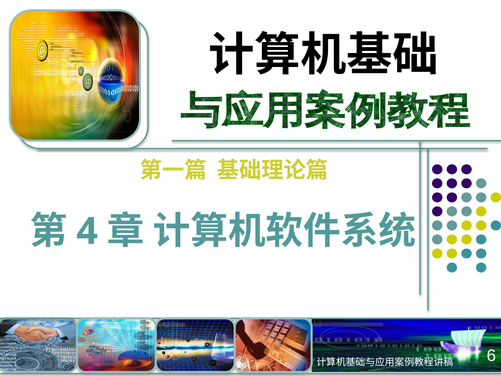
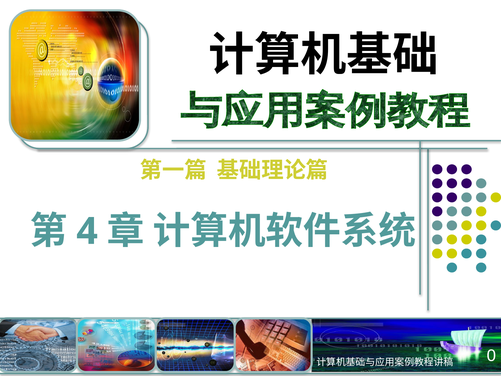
6: 6 -> 0 (491, 355)
